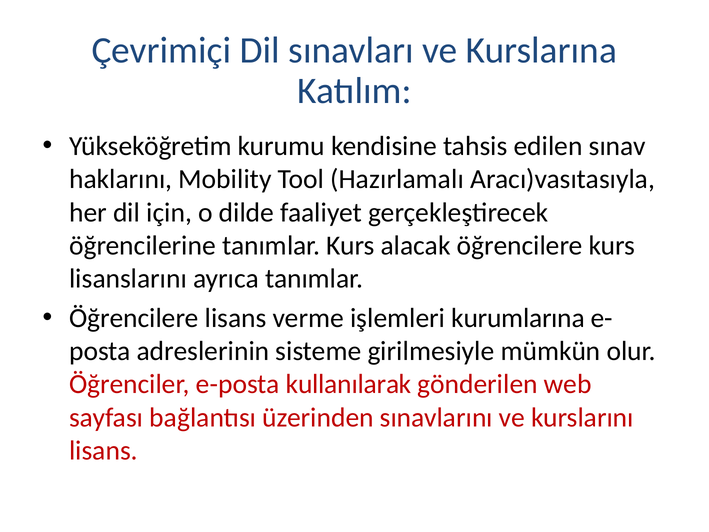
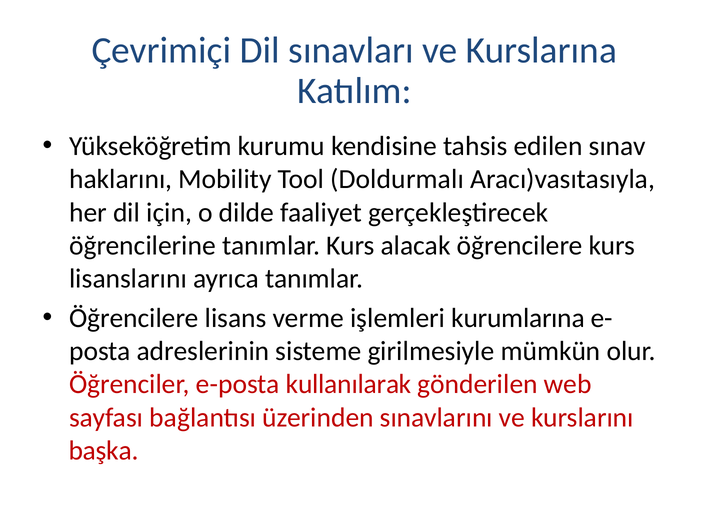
Hazırlamalı: Hazırlamalı -> Doldurmalı (397, 179)
lisans: lisans -> başka (104, 450)
